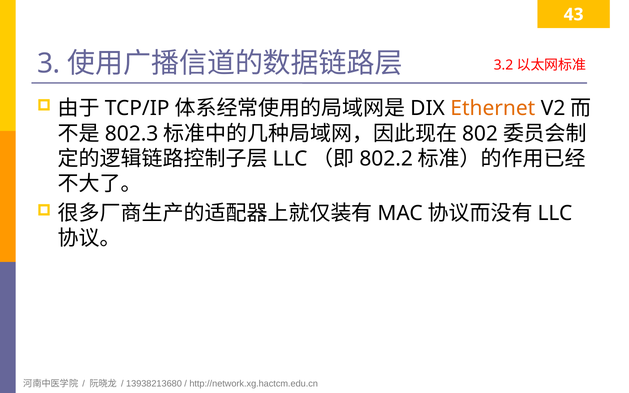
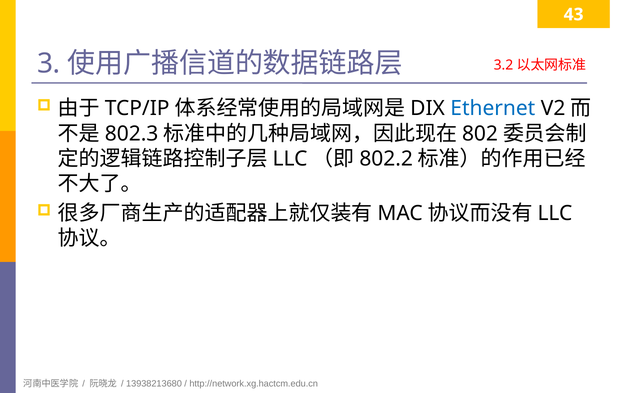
Ethernet colour: orange -> blue (493, 109)
